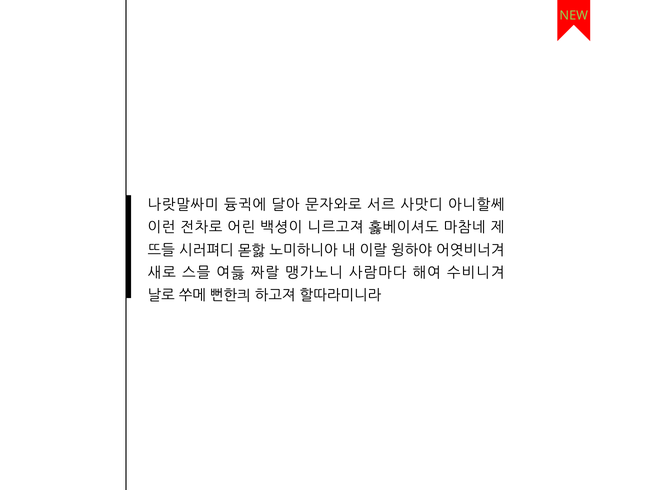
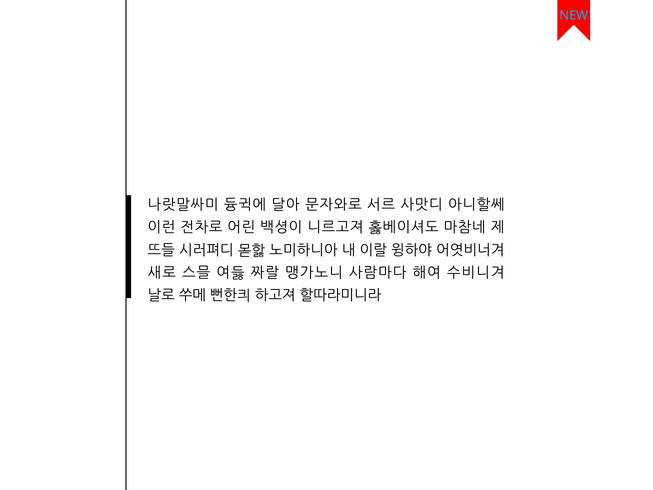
NEW colour: light green -> light blue (574, 15)
